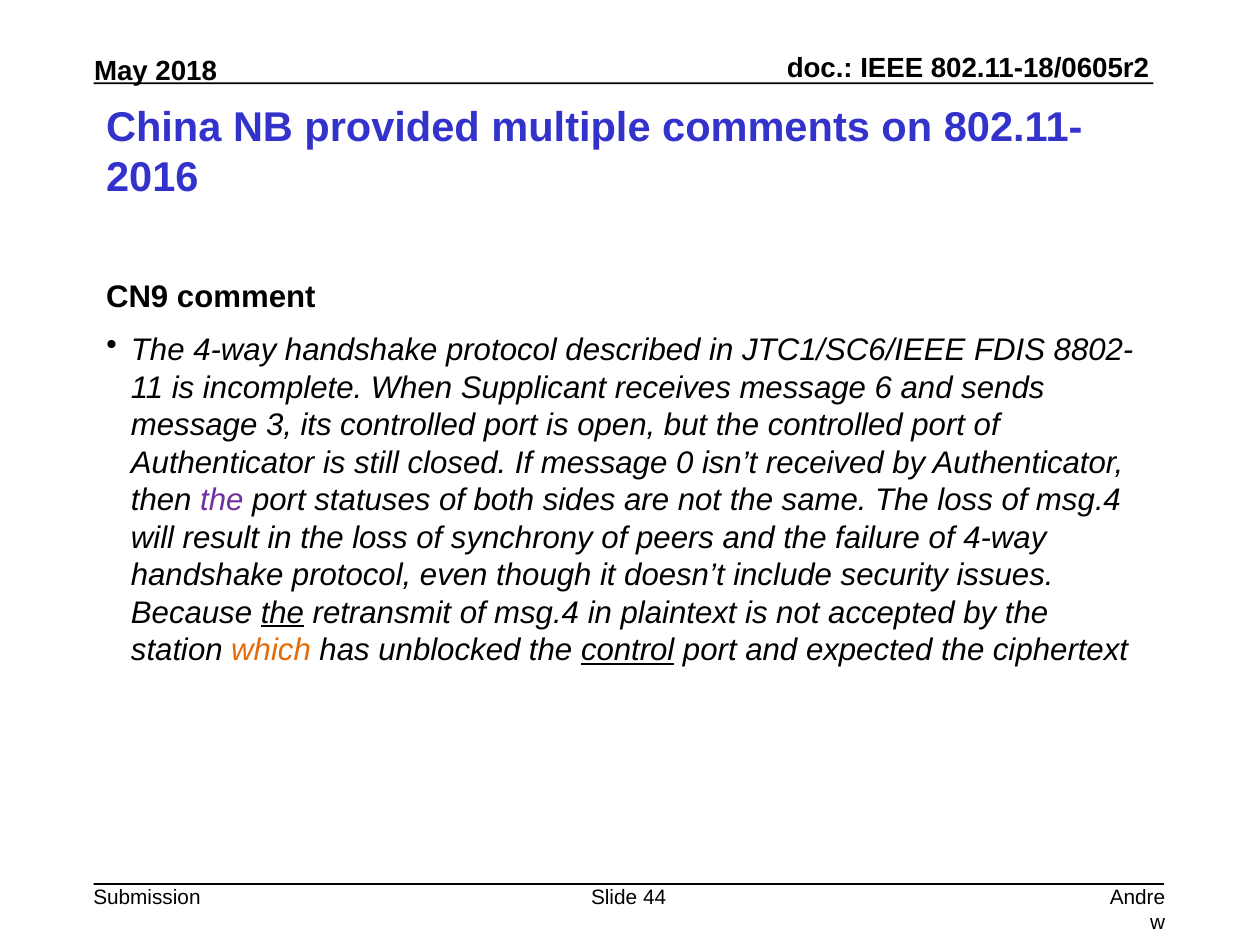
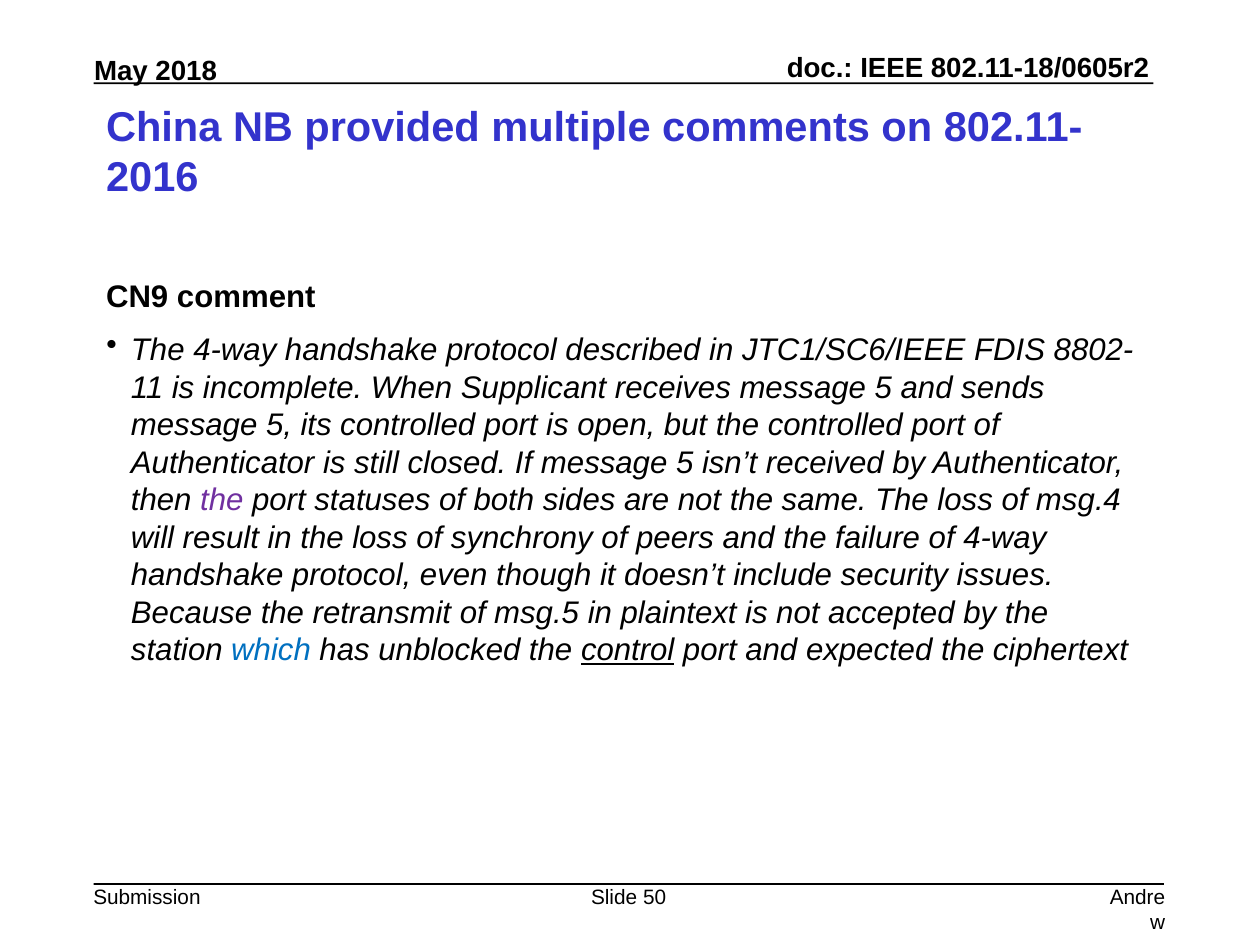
receives message 6: 6 -> 5 (883, 388)
3: 3 -> 5 (279, 425)
If message 0: 0 -> 5 (685, 463)
the underline: present -> none (282, 612)
retransmit of msg.4: msg.4 -> msg.5 (537, 612)
which colour: orange -> blue (271, 650)
44: 44 -> 50 (655, 897)
